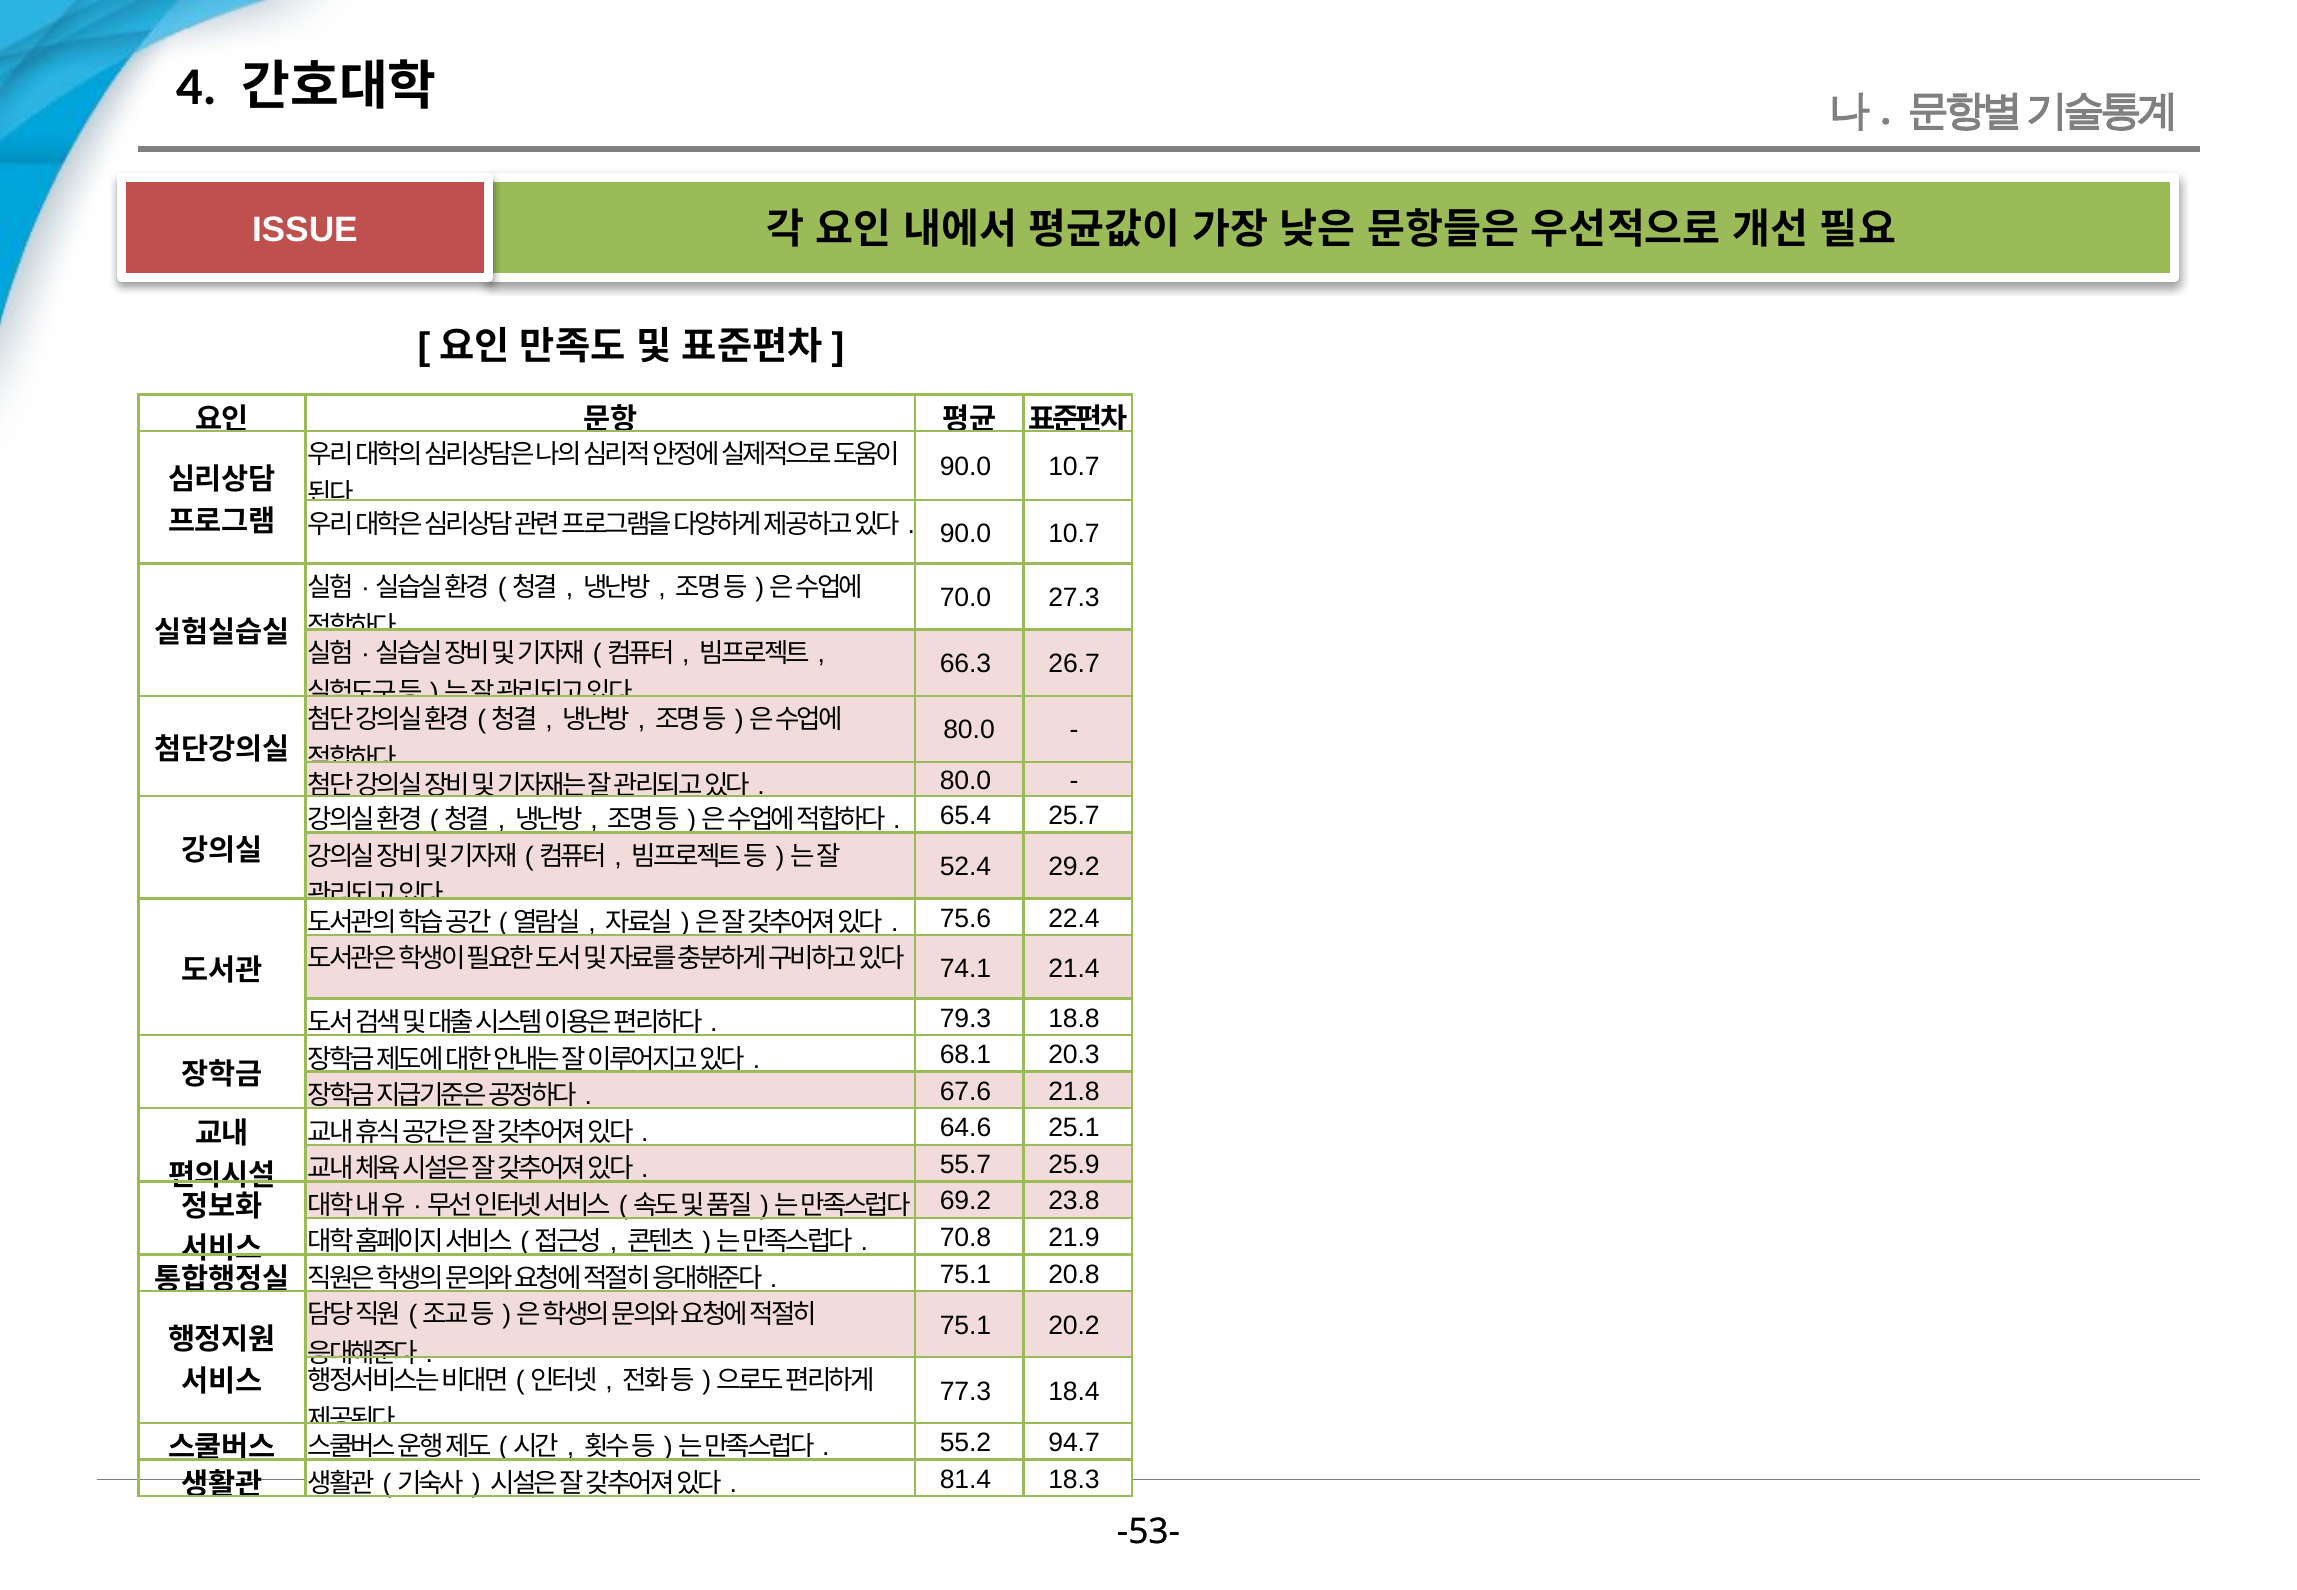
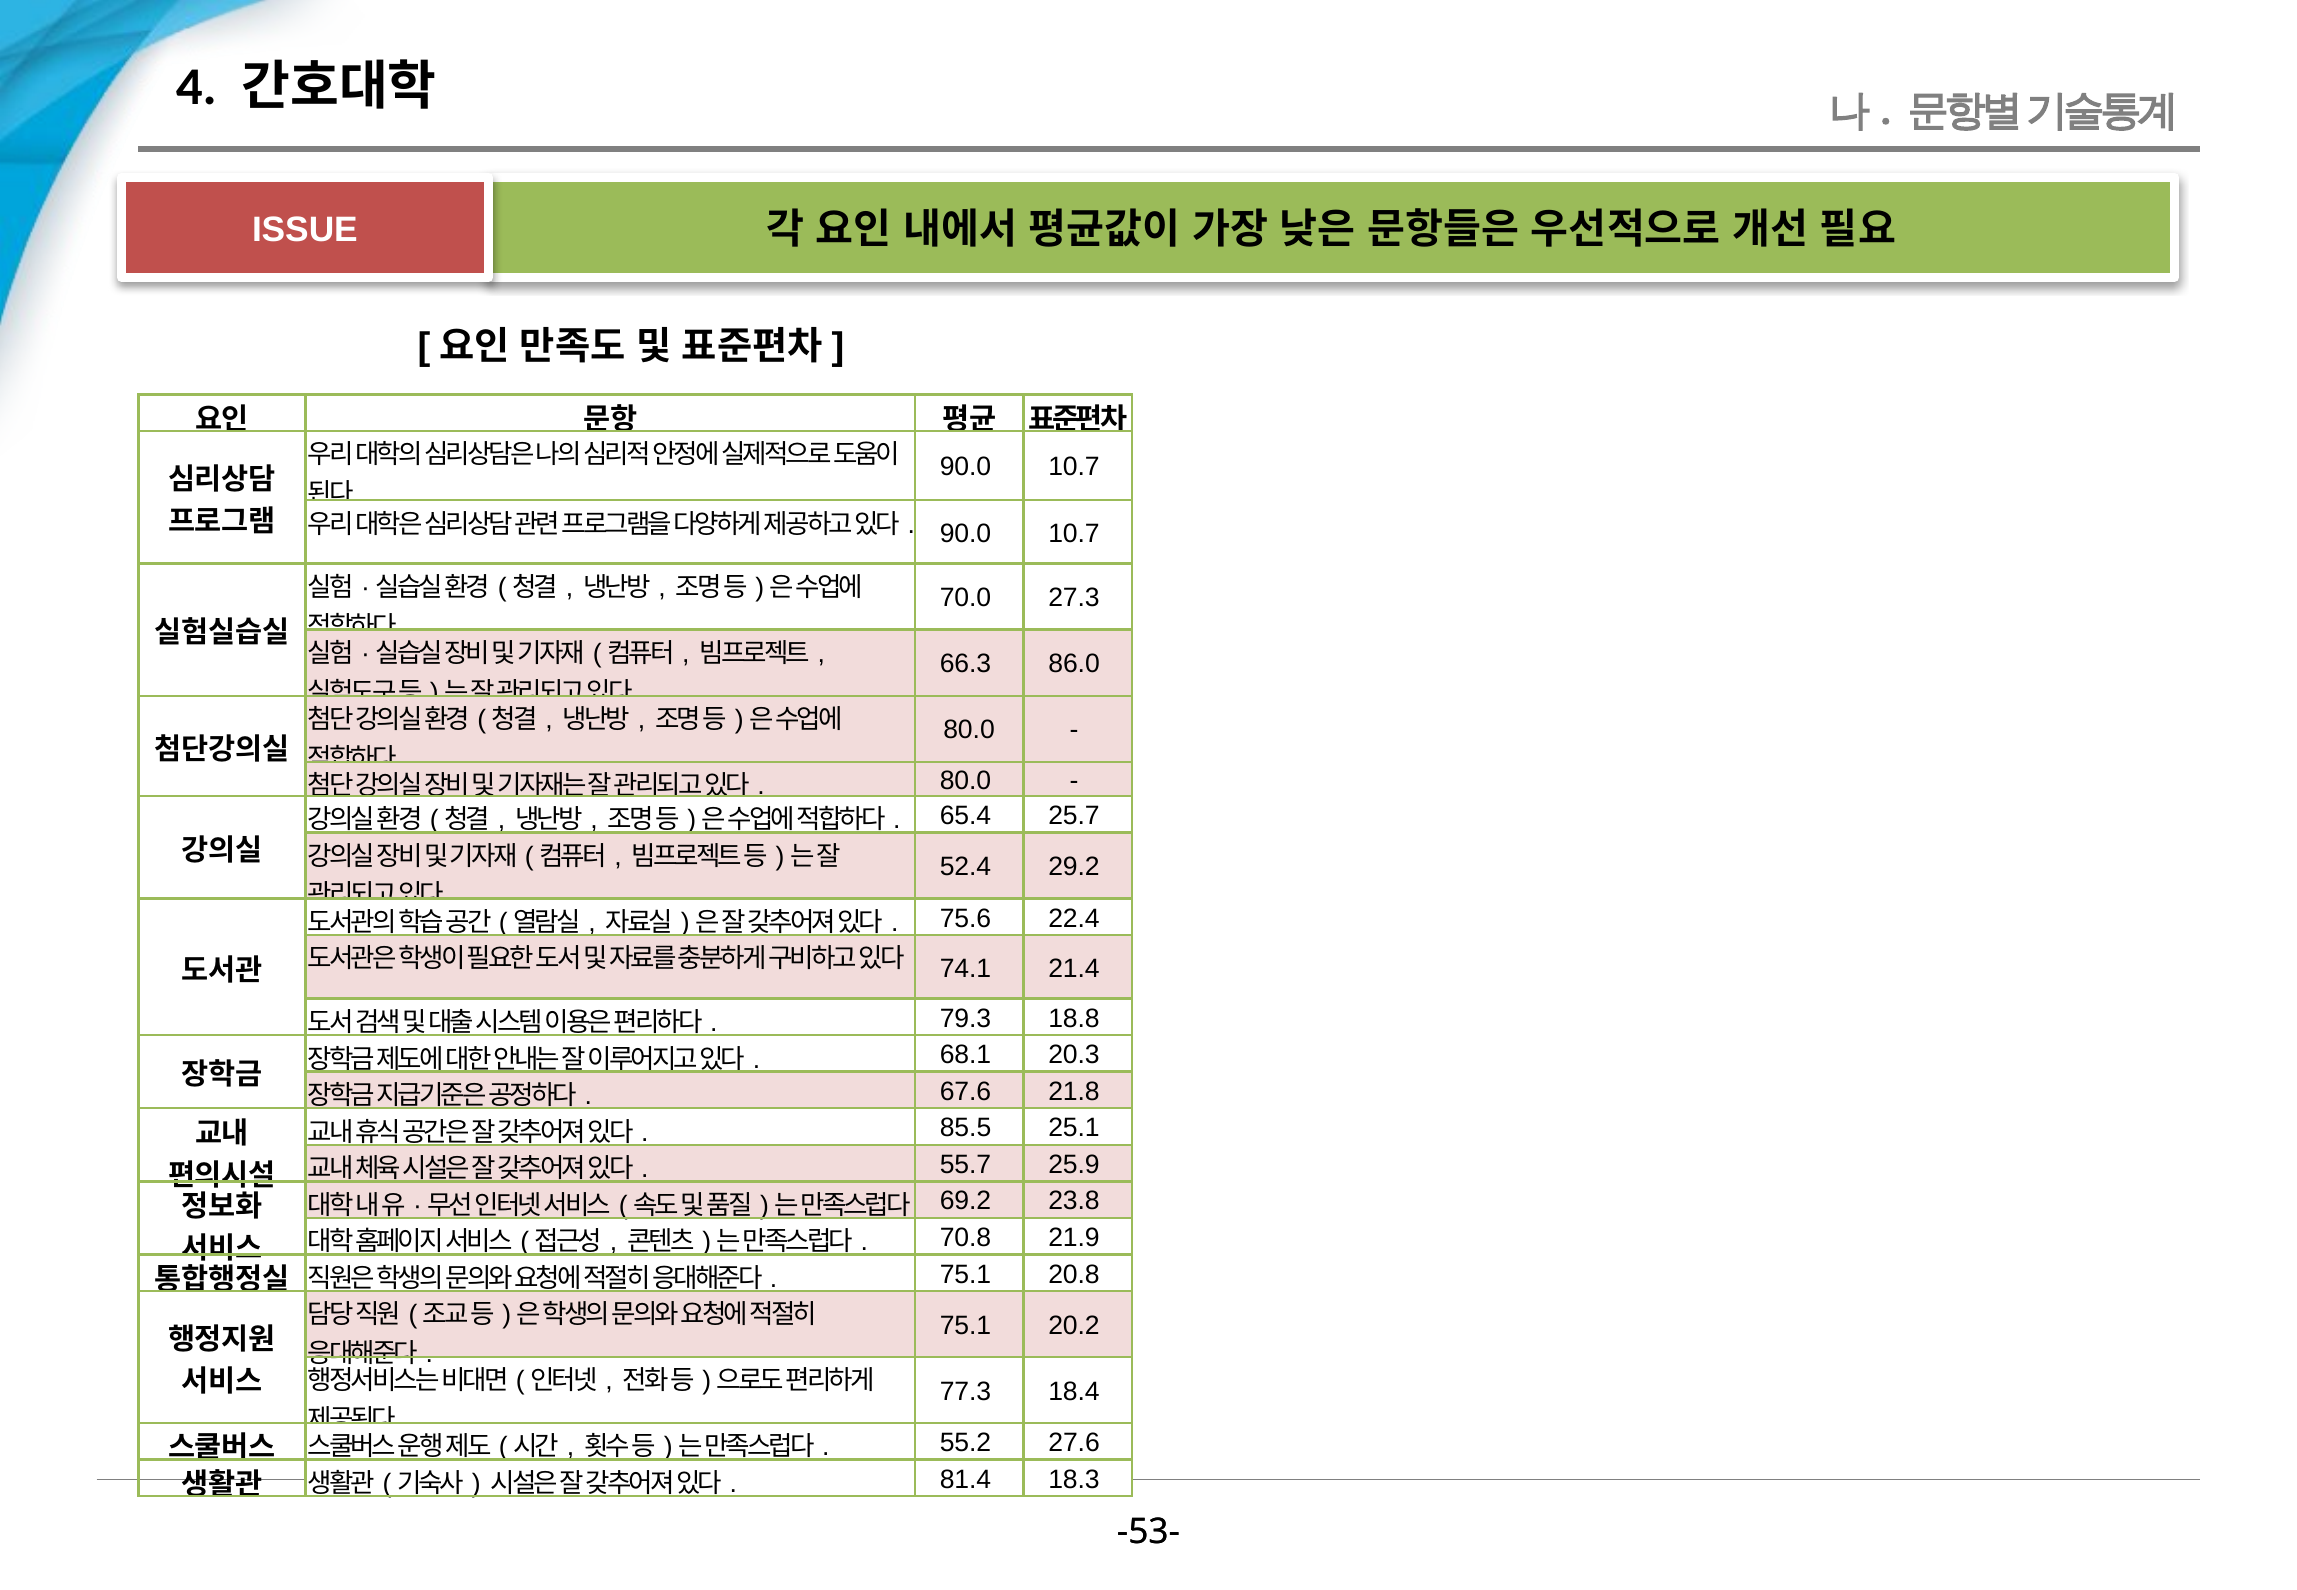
26.7: 26.7 -> 86.0 (1074, 664)
64.6: 64.6 -> 85.5 (966, 1128)
94.7: 94.7 -> 27.6 (1074, 1443)
